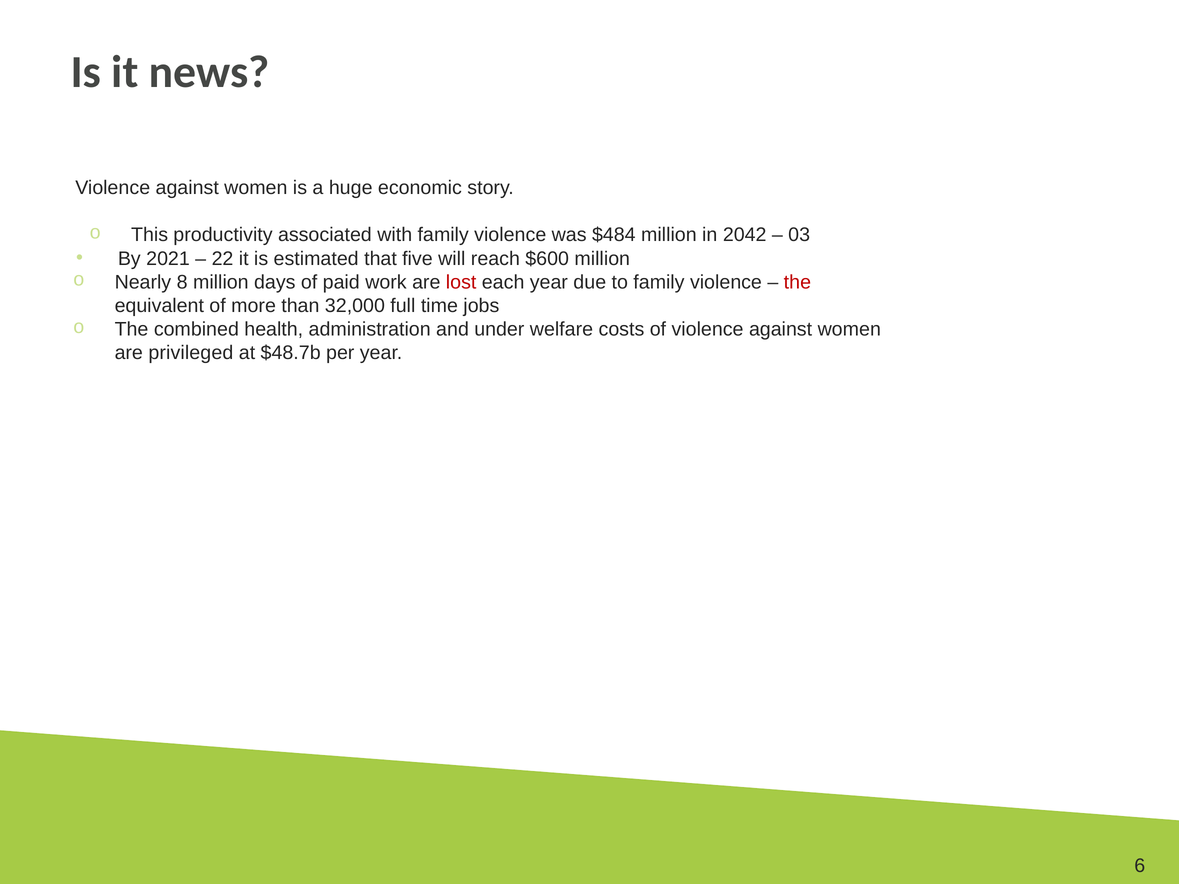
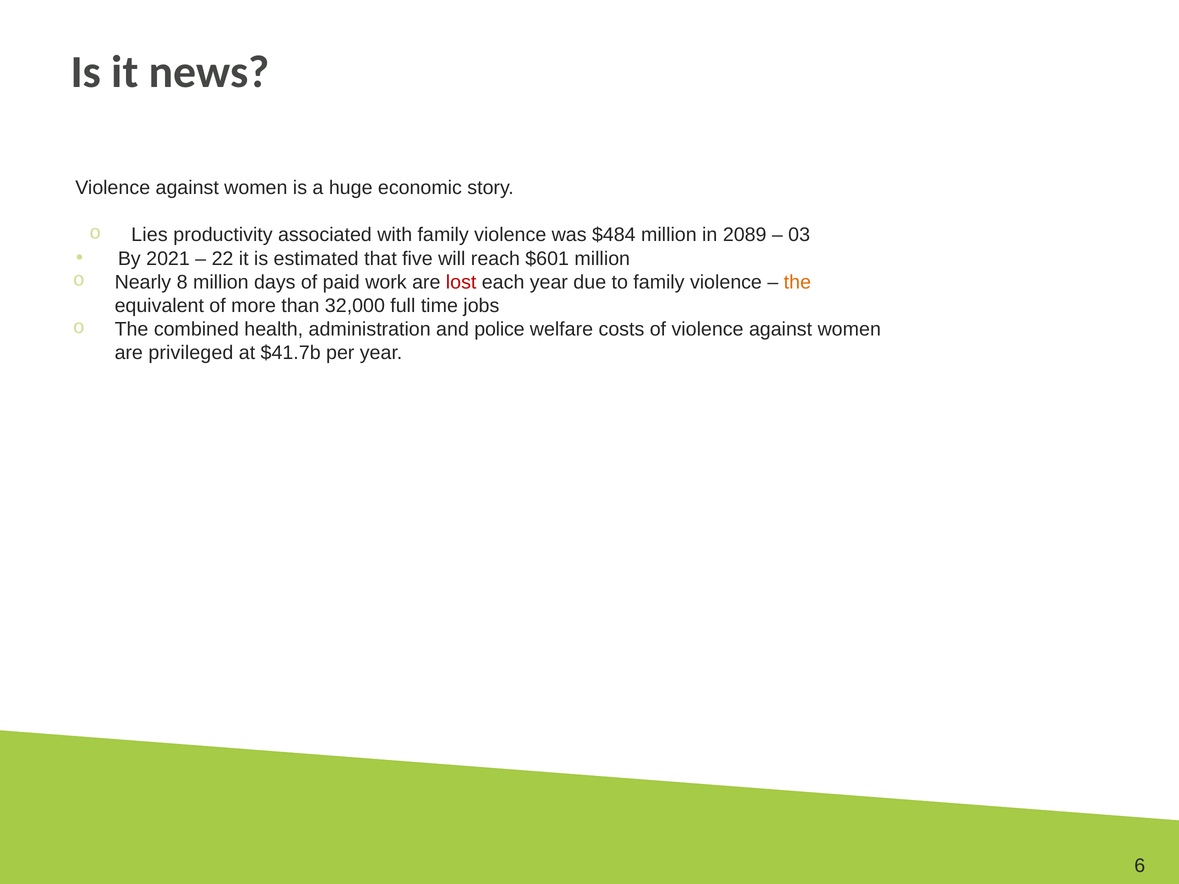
This: This -> Lies (149, 235)
2042: 2042 -> 2089 (745, 235)
$600: $600 -> $601 (547, 259)
the colour: red -> orange (797, 282)
under: under -> police (499, 329)
$48.7b: $48.7b -> $41.7b (291, 353)
